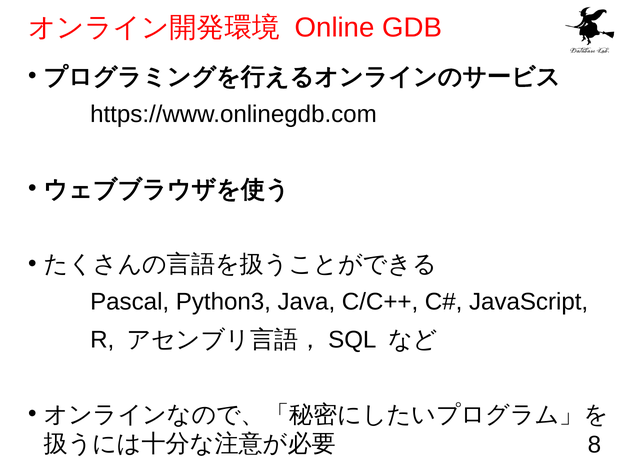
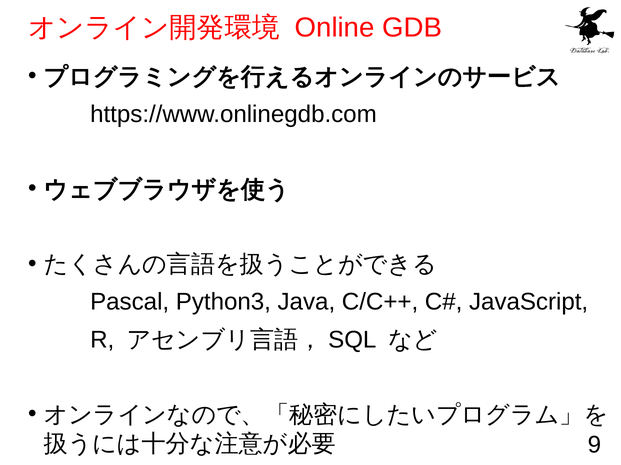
8: 8 -> 9 (594, 446)
